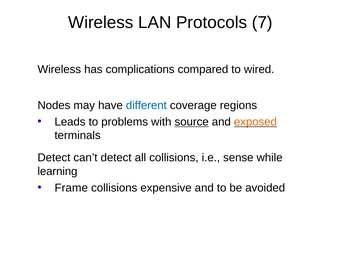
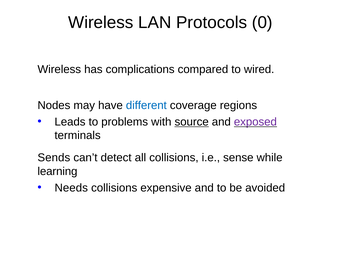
7: 7 -> 0 (262, 22)
exposed colour: orange -> purple (255, 122)
Detect: Detect -> Sends (54, 157)
Frame: Frame -> Needs (71, 188)
